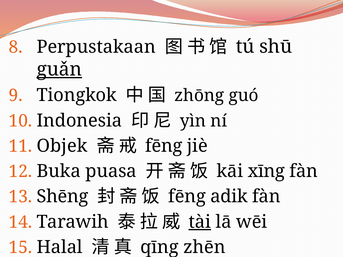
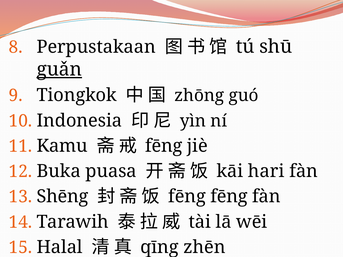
Objek: Objek -> Kamu (62, 146)
xīng: xīng -> hari (266, 171)
fēng adik: adik -> fēng (229, 197)
tài underline: present -> none (200, 222)
